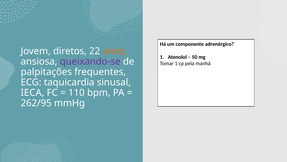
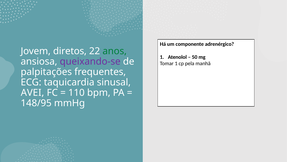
anos colour: orange -> green (115, 51)
IECA: IECA -> AVEI (32, 92)
262/95: 262/95 -> 148/95 (36, 103)
